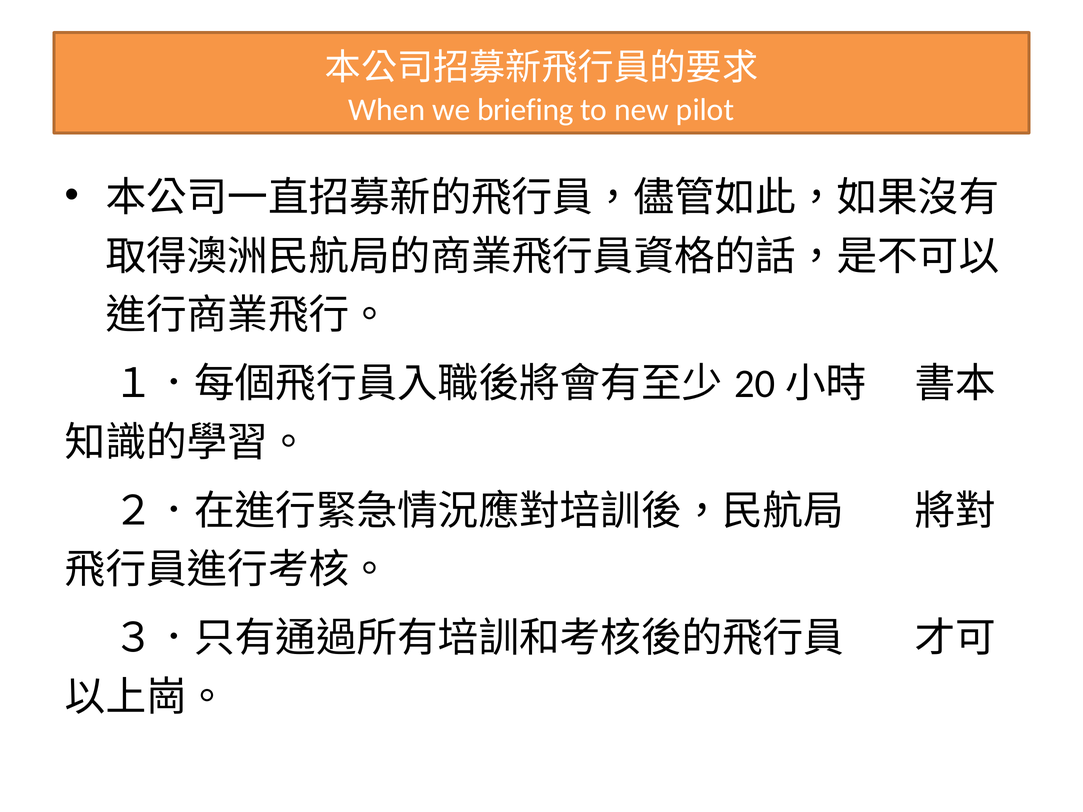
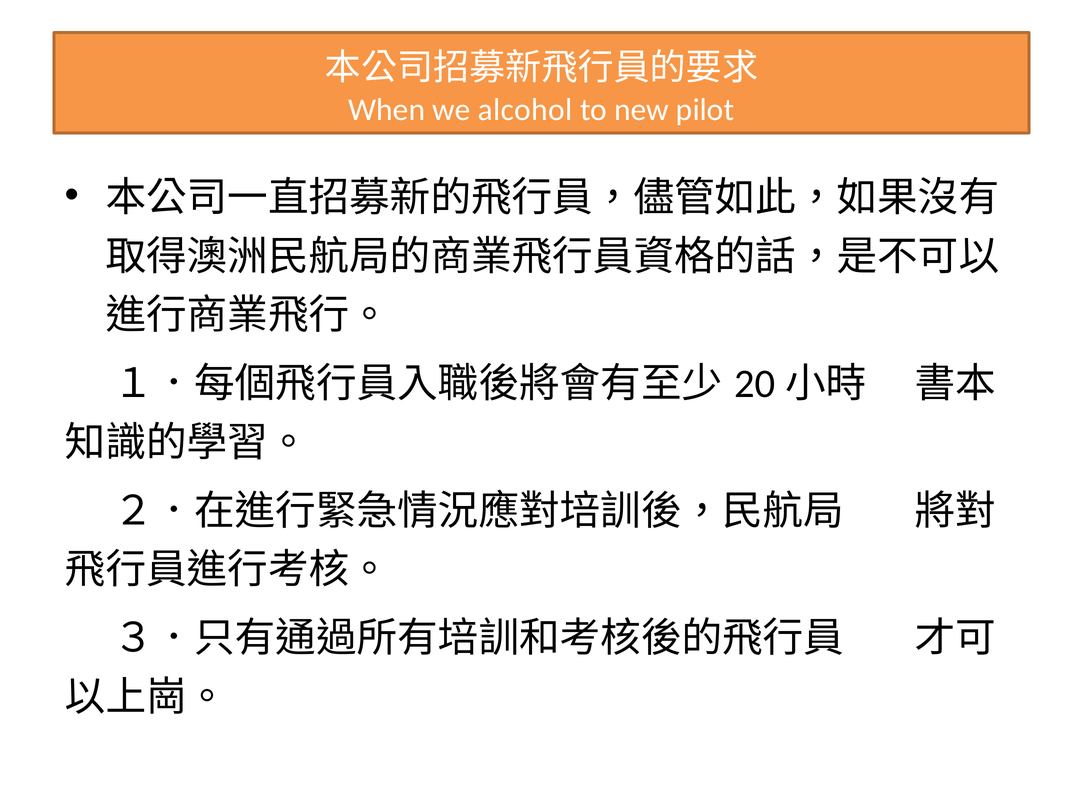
briefing: briefing -> alcohol (525, 110)
